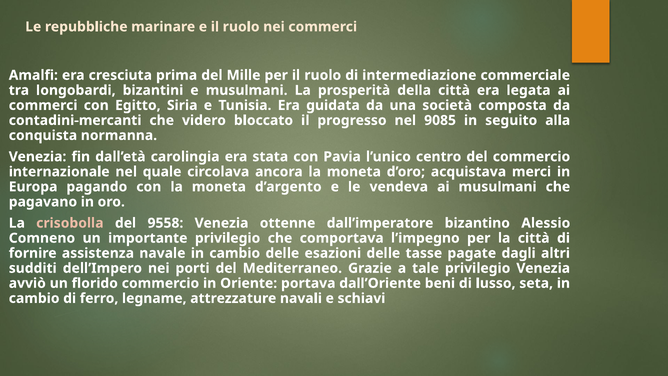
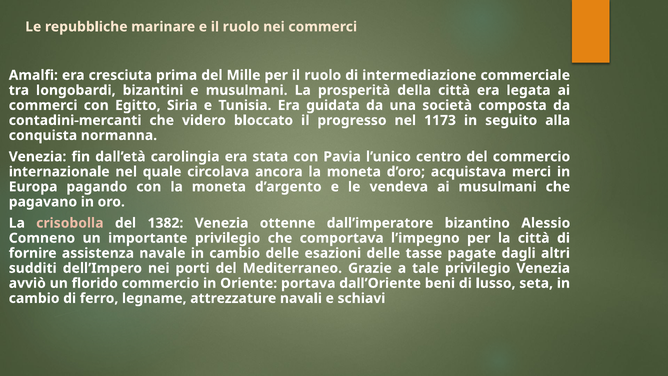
9085: 9085 -> 1173 (440, 120)
9558: 9558 -> 1382 (165, 223)
